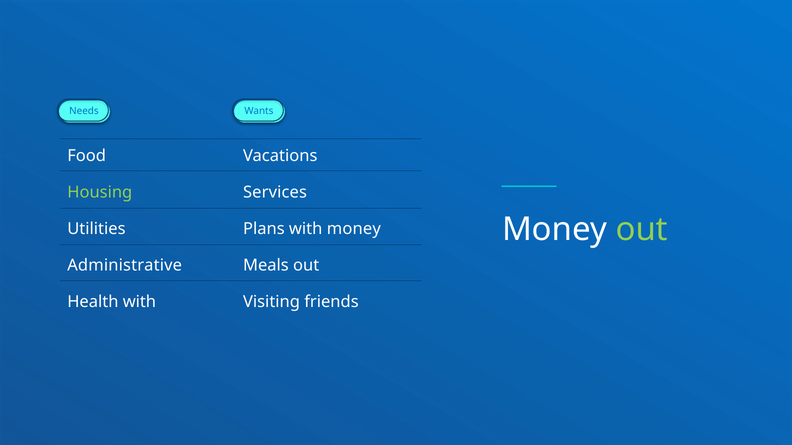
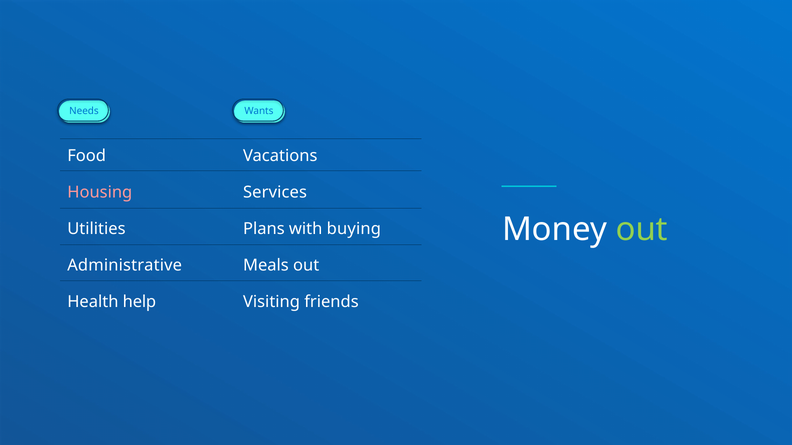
Housing colour: light green -> pink (100, 192)
with money: money -> buying (354, 229)
Health with: with -> help (139, 302)
